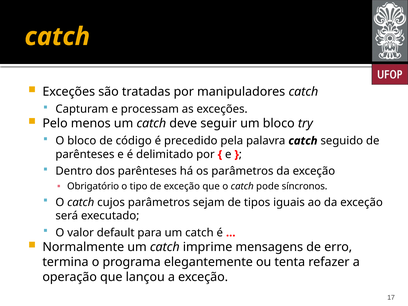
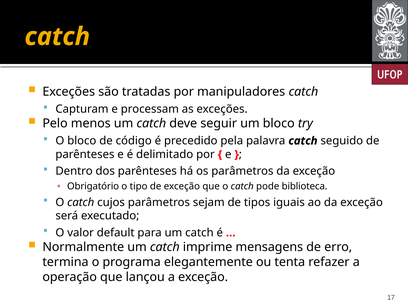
síncronos: síncronos -> biblioteca (305, 186)
